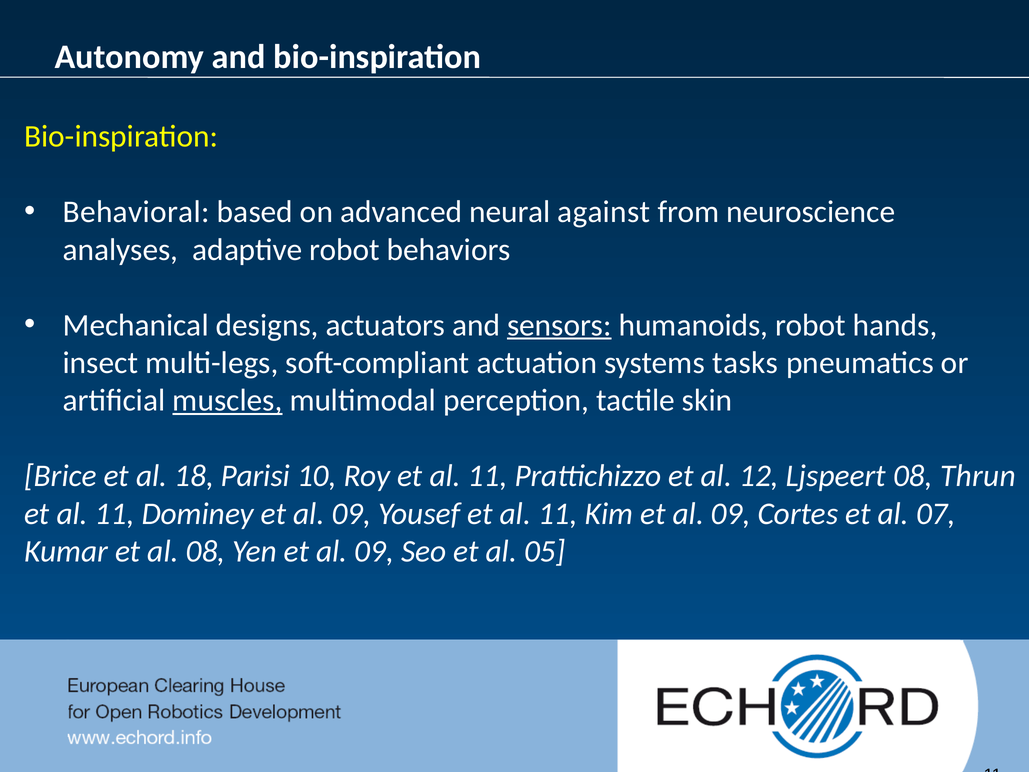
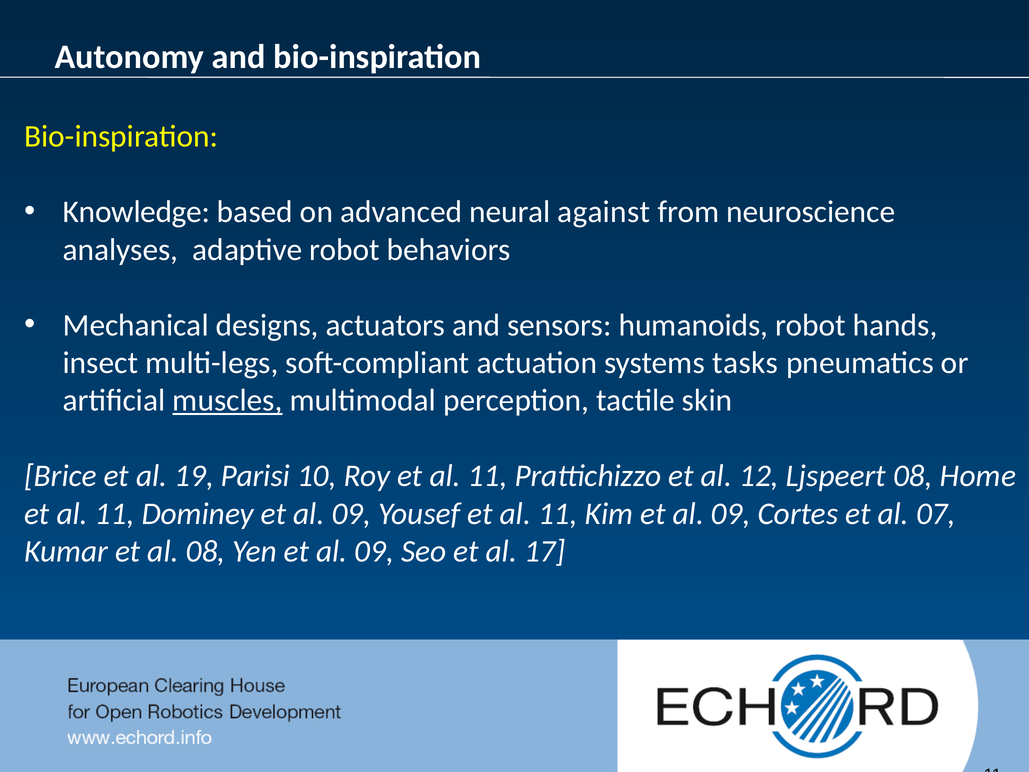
Behavioral: Behavioral -> Knowledge (137, 212)
sensors underline: present -> none (559, 325)
18: 18 -> 19 (194, 476)
Thrun: Thrun -> Home (978, 476)
05: 05 -> 17 (545, 551)
